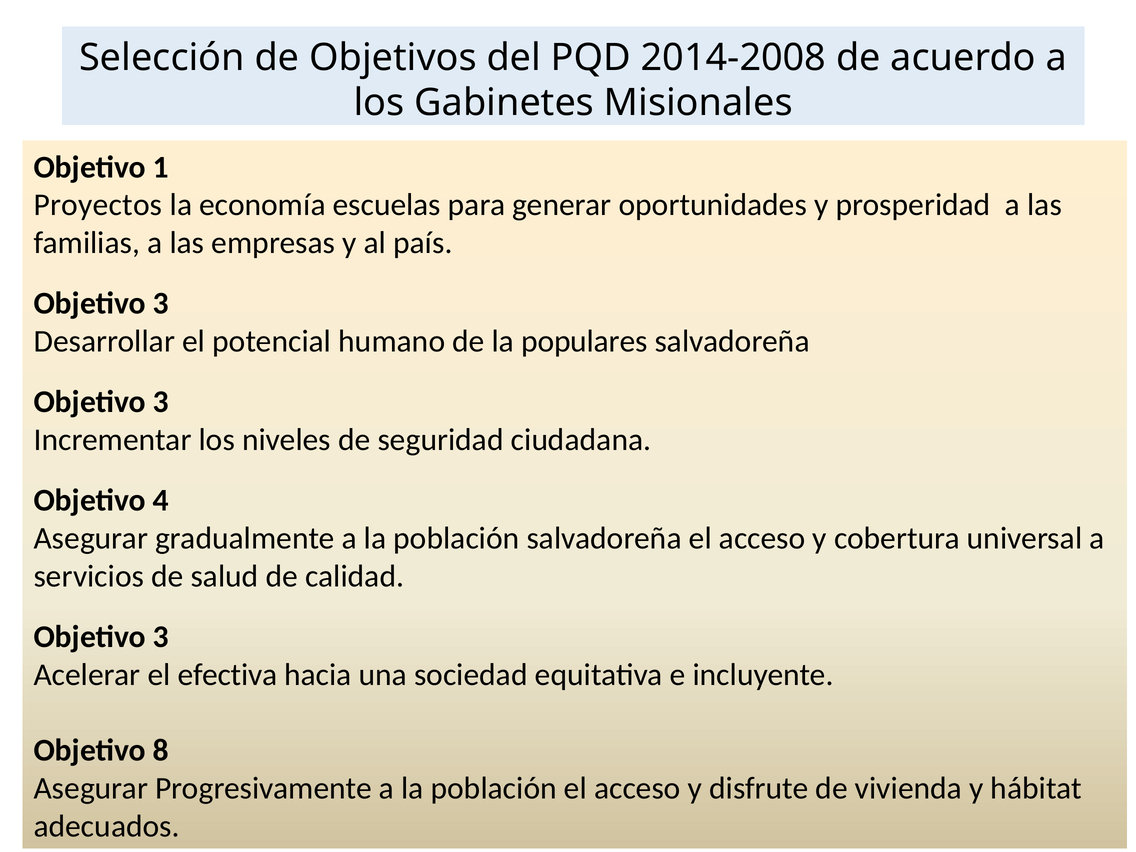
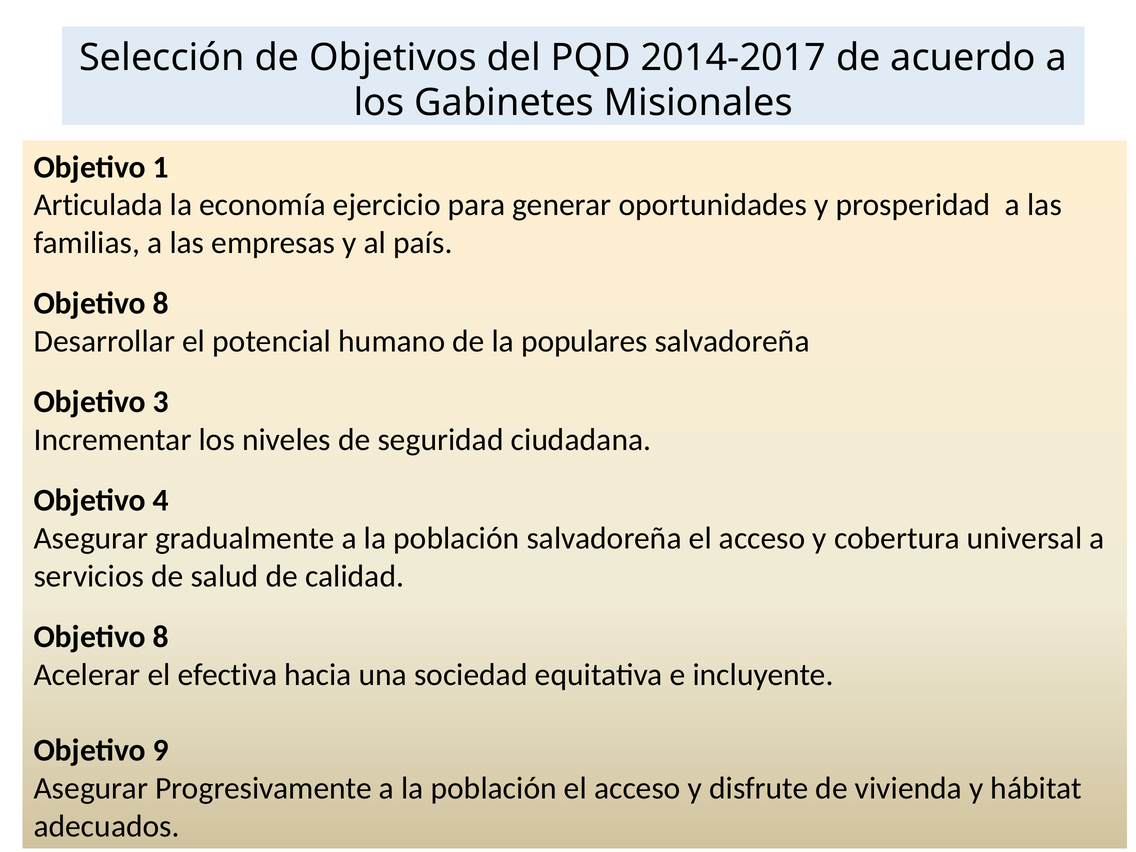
2014-2008: 2014-2008 -> 2014-2017 (733, 58)
Proyectos: Proyectos -> Articulada (98, 205)
escuelas: escuelas -> ejercicio (387, 205)
3: 3 -> 8 (161, 304)
3: 3 -> 8 (161, 637)
8: 8 -> 9 (161, 750)
